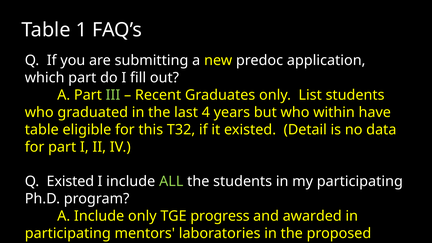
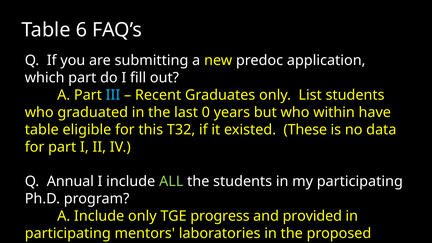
1: 1 -> 6 (81, 30)
III colour: light green -> light blue (113, 95)
4: 4 -> 0 (206, 112)
Detail: Detail -> These (305, 130)
Q Existed: Existed -> Annual (70, 182)
awarded: awarded -> provided (312, 216)
